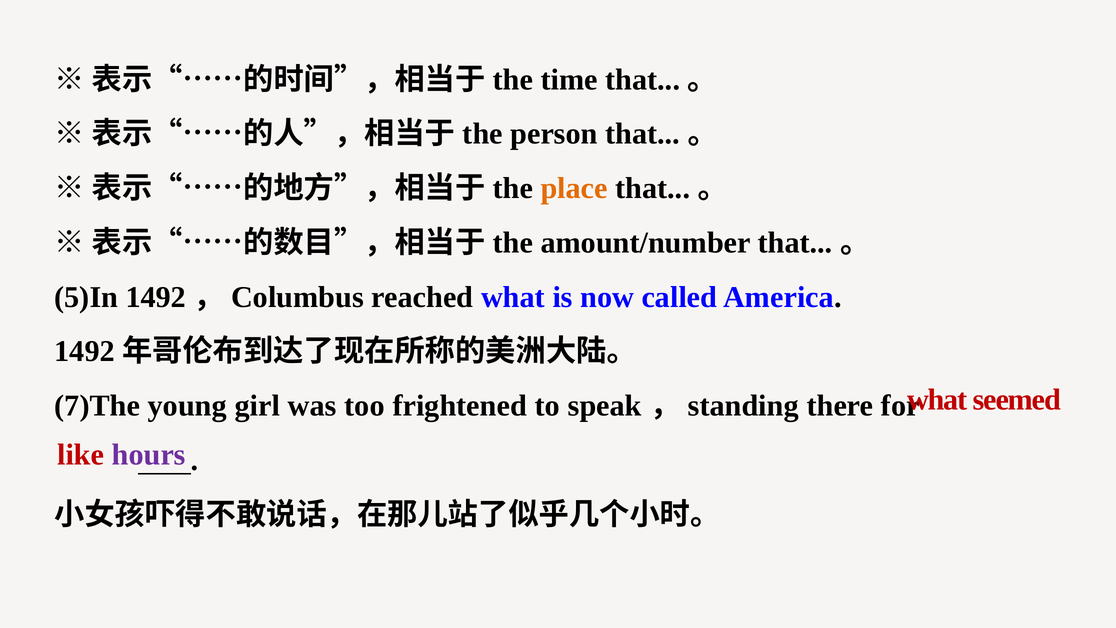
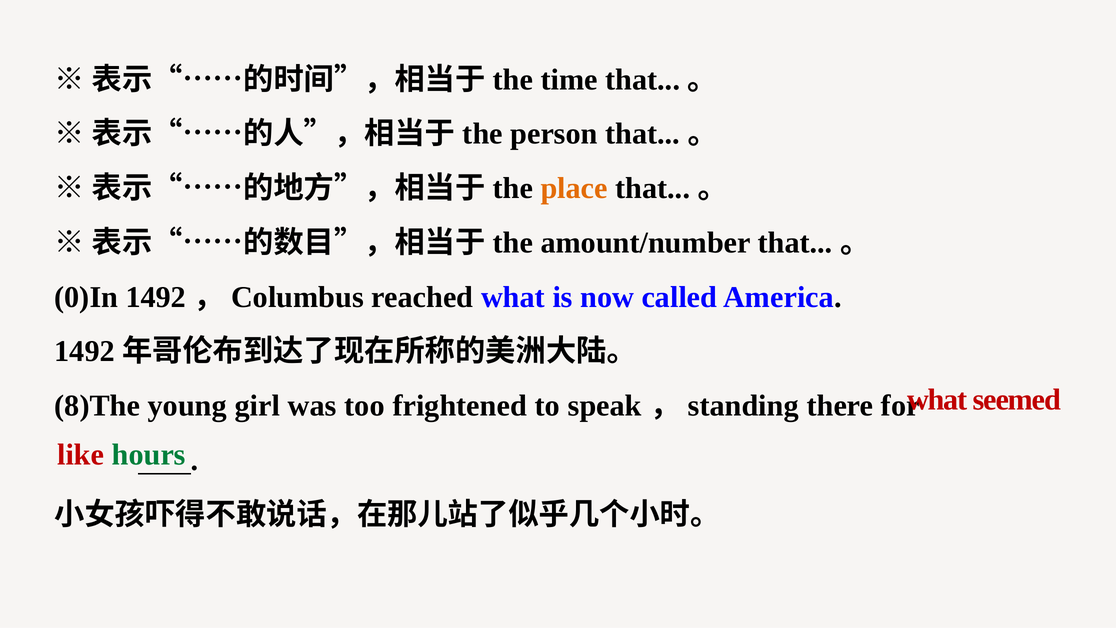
5)In: 5)In -> 0)In (86, 297)
7)The: 7)The -> 8)The (97, 406)
hours colour: purple -> green (149, 455)
